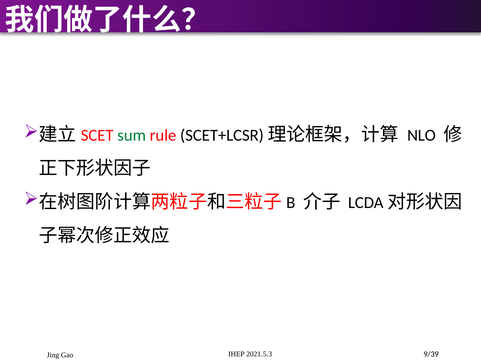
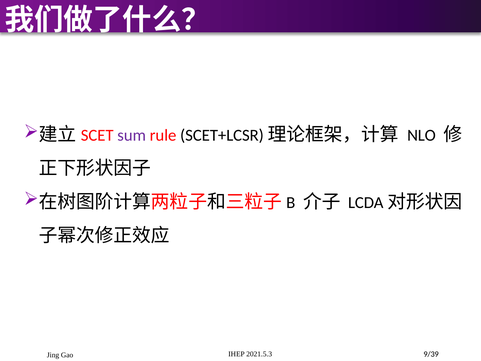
sum colour: green -> purple (132, 135)
